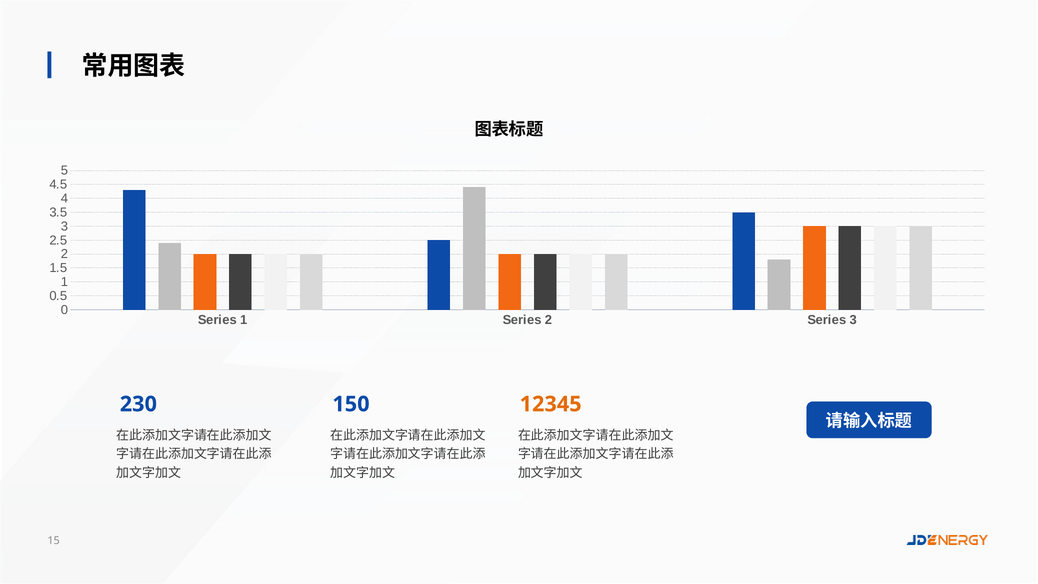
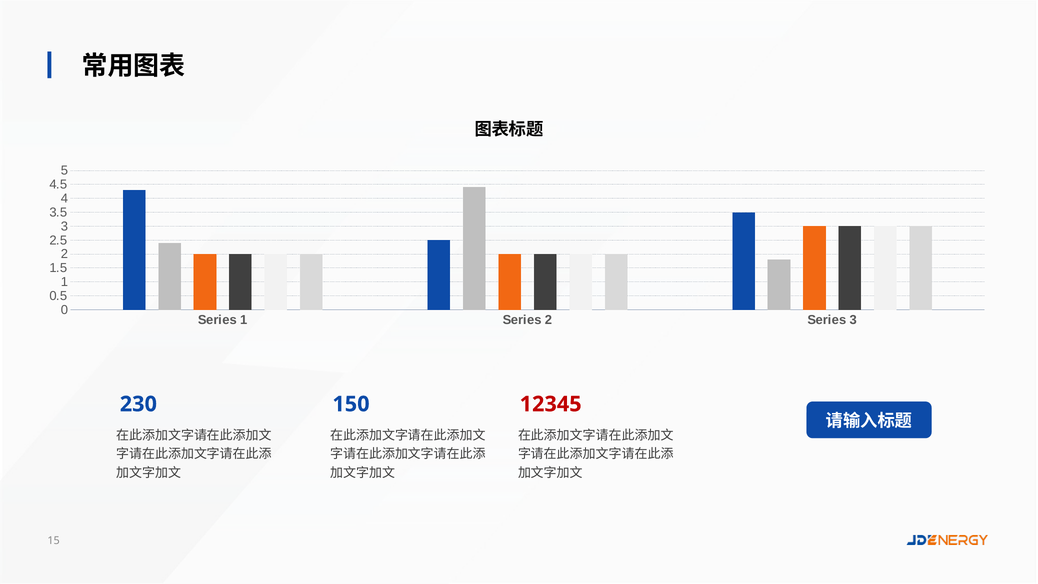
12345 colour: orange -> red (551, 404)
